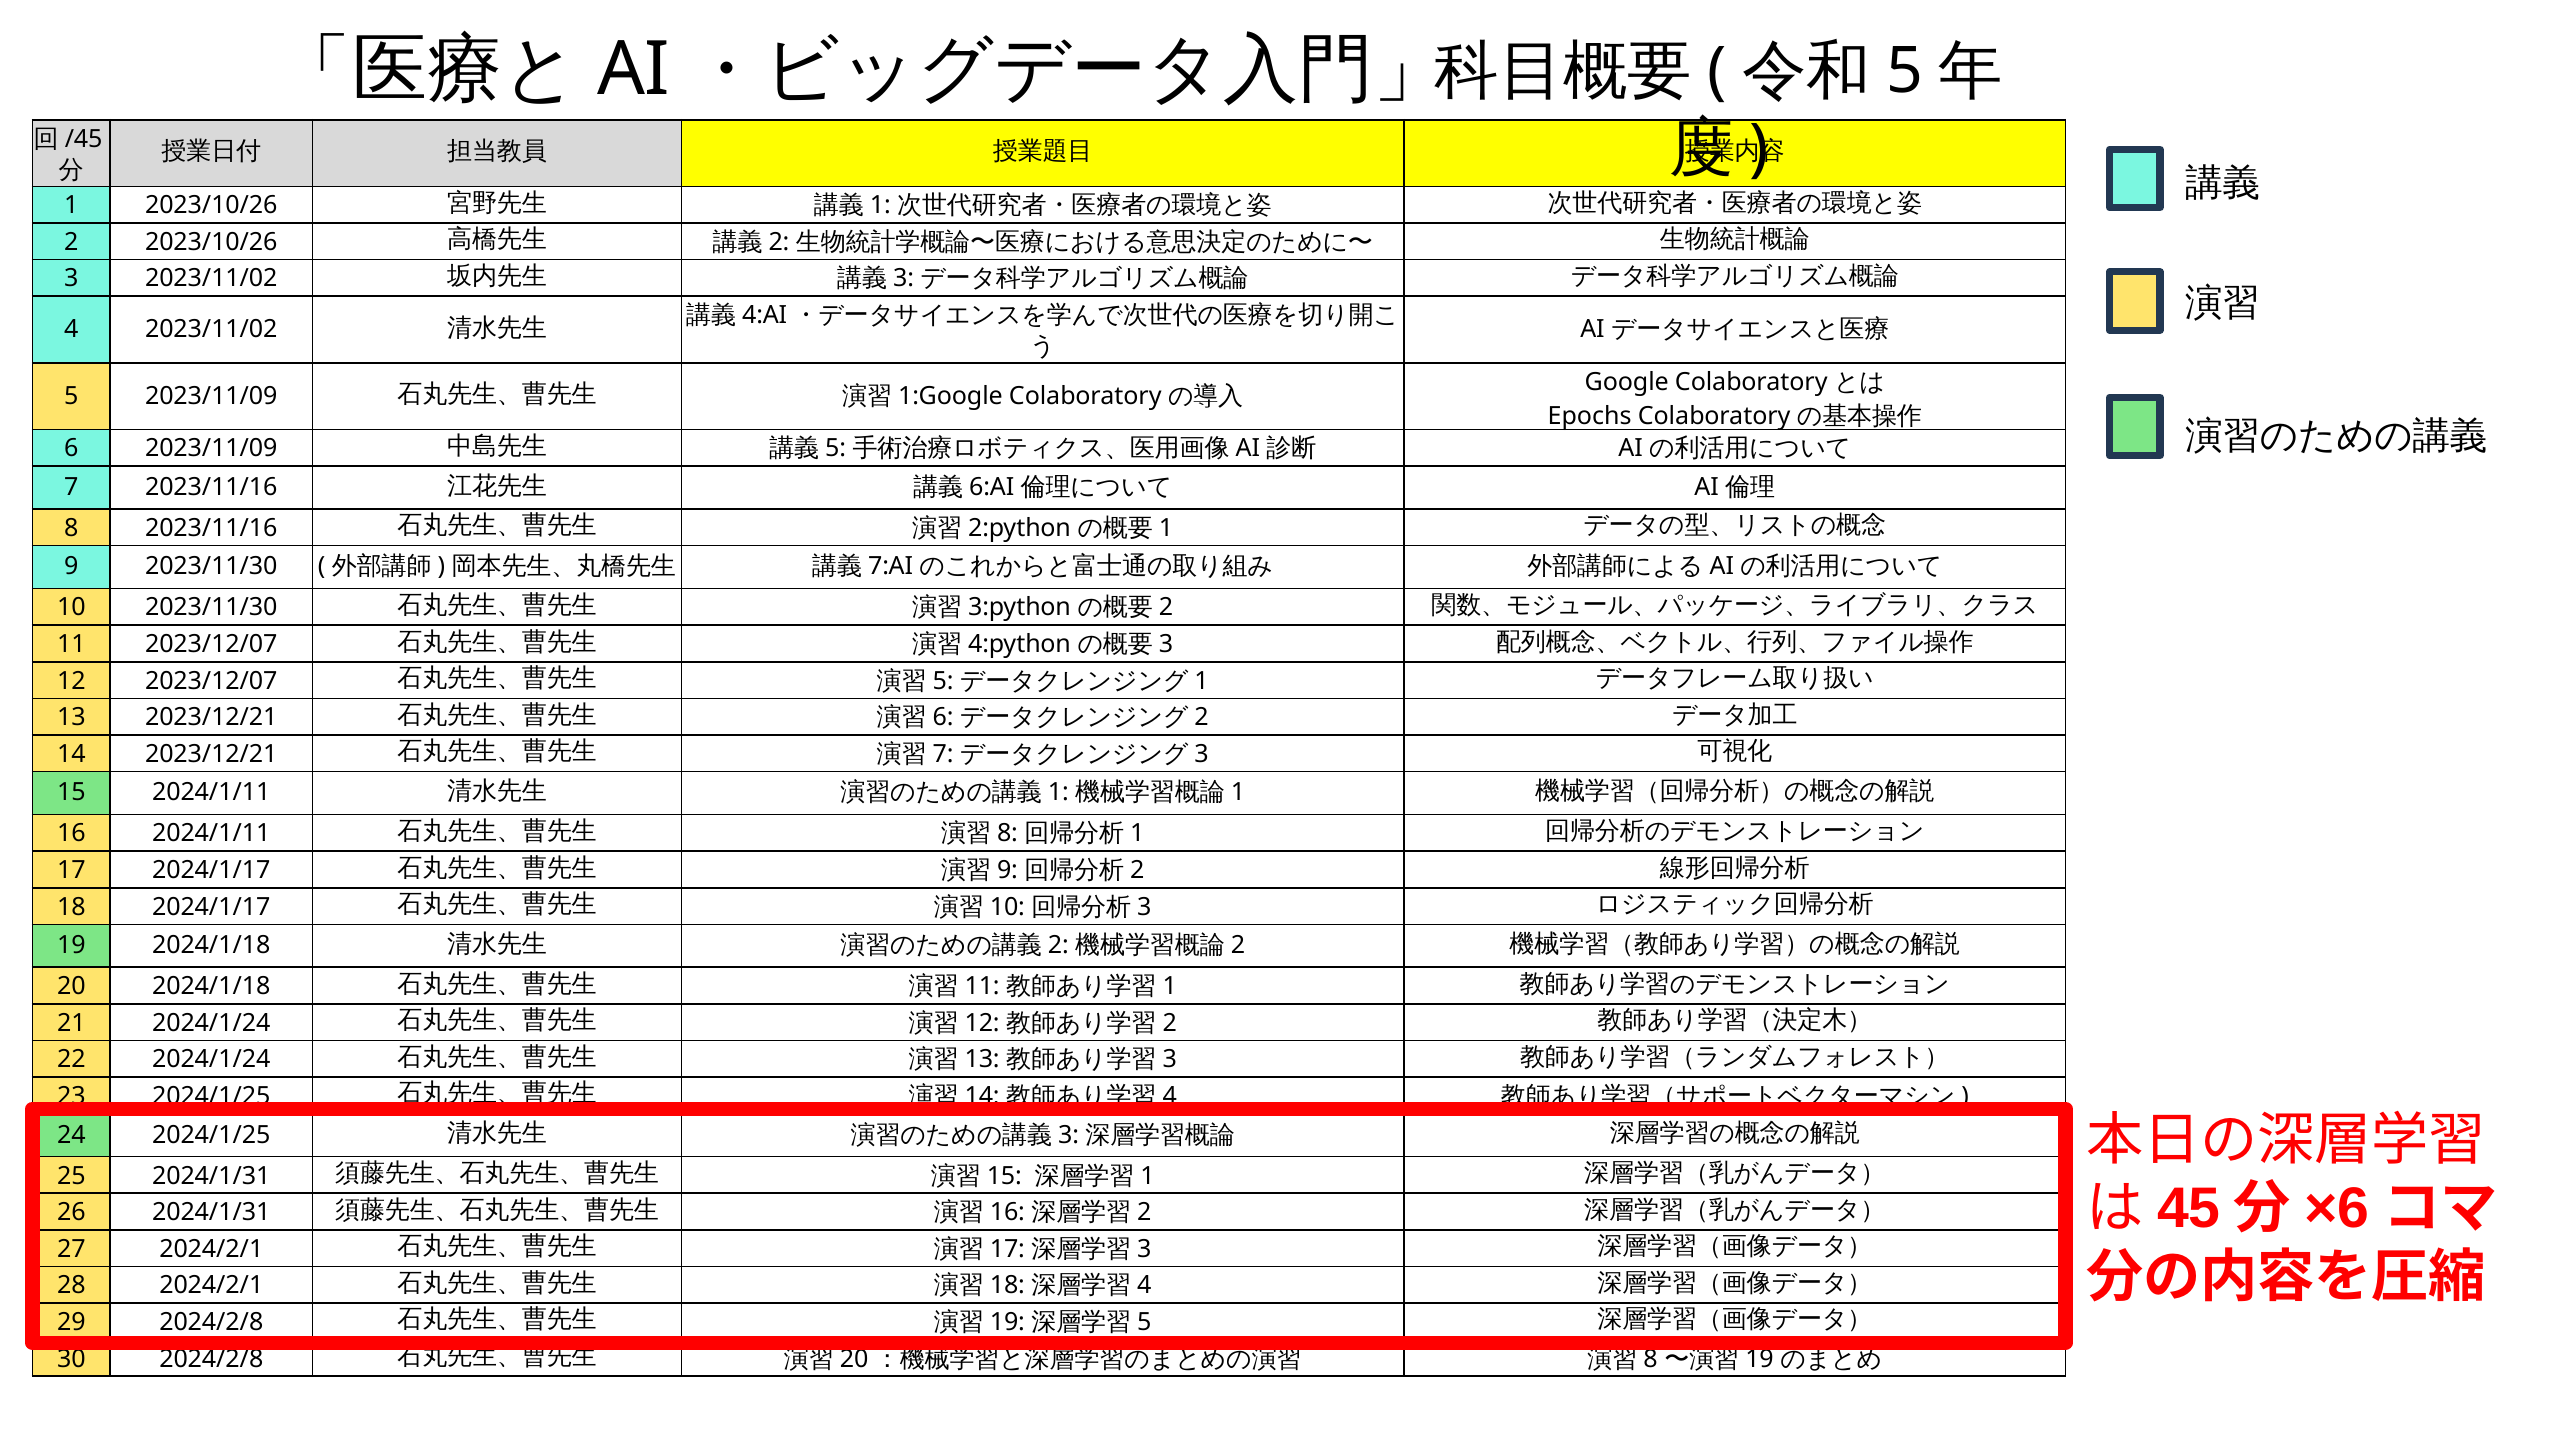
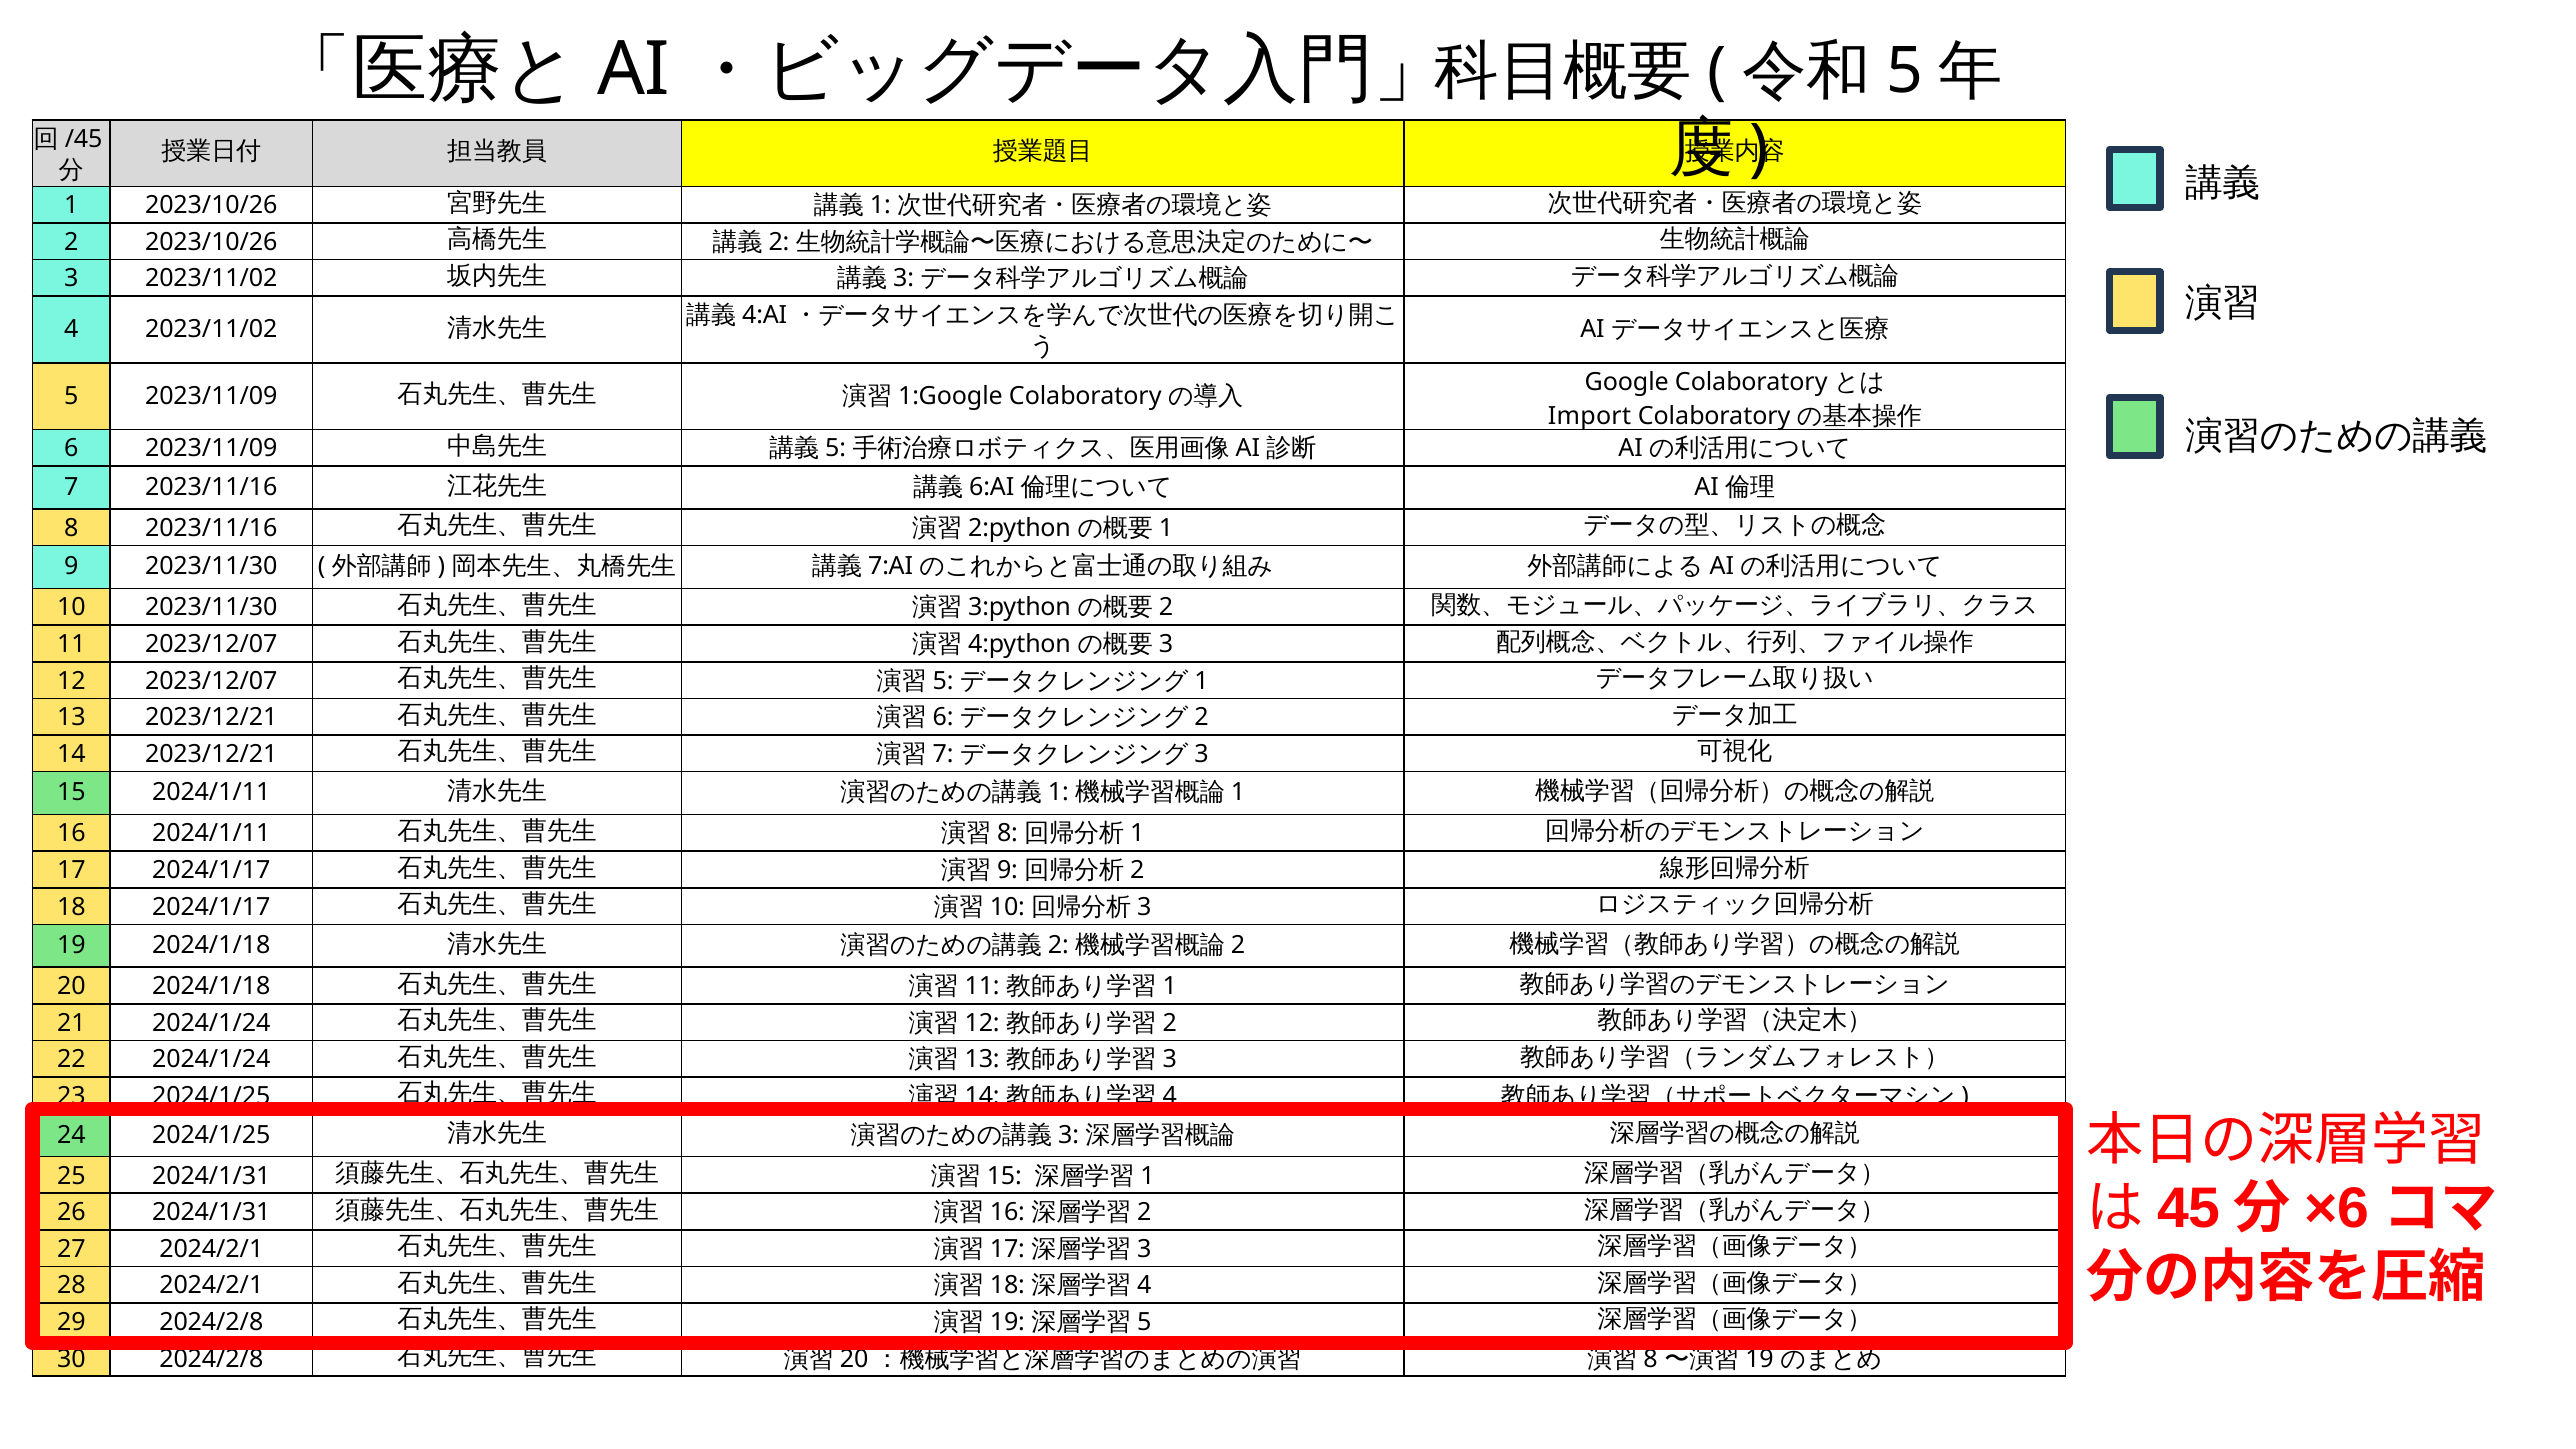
Epochs: Epochs -> Import (1590, 416)
